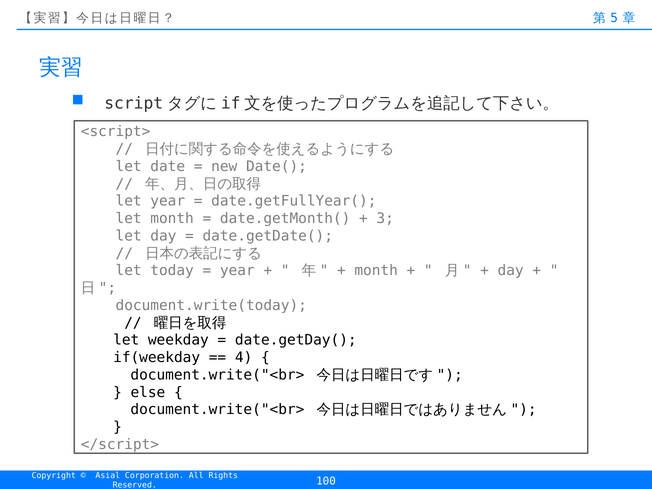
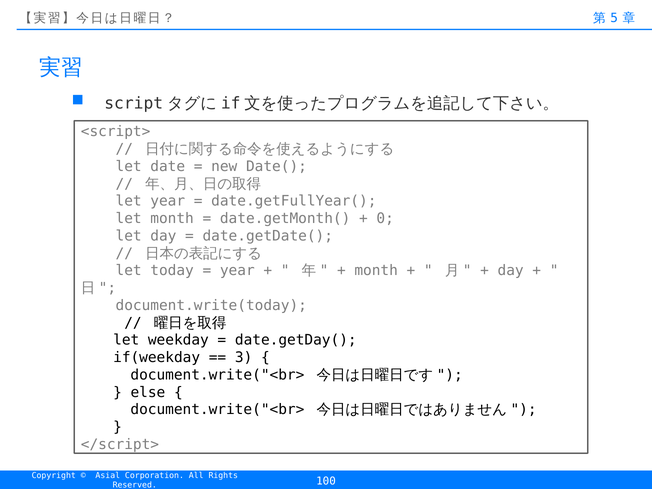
3: 3 -> 0 (385, 218)
4: 4 -> 3 (244, 358)
